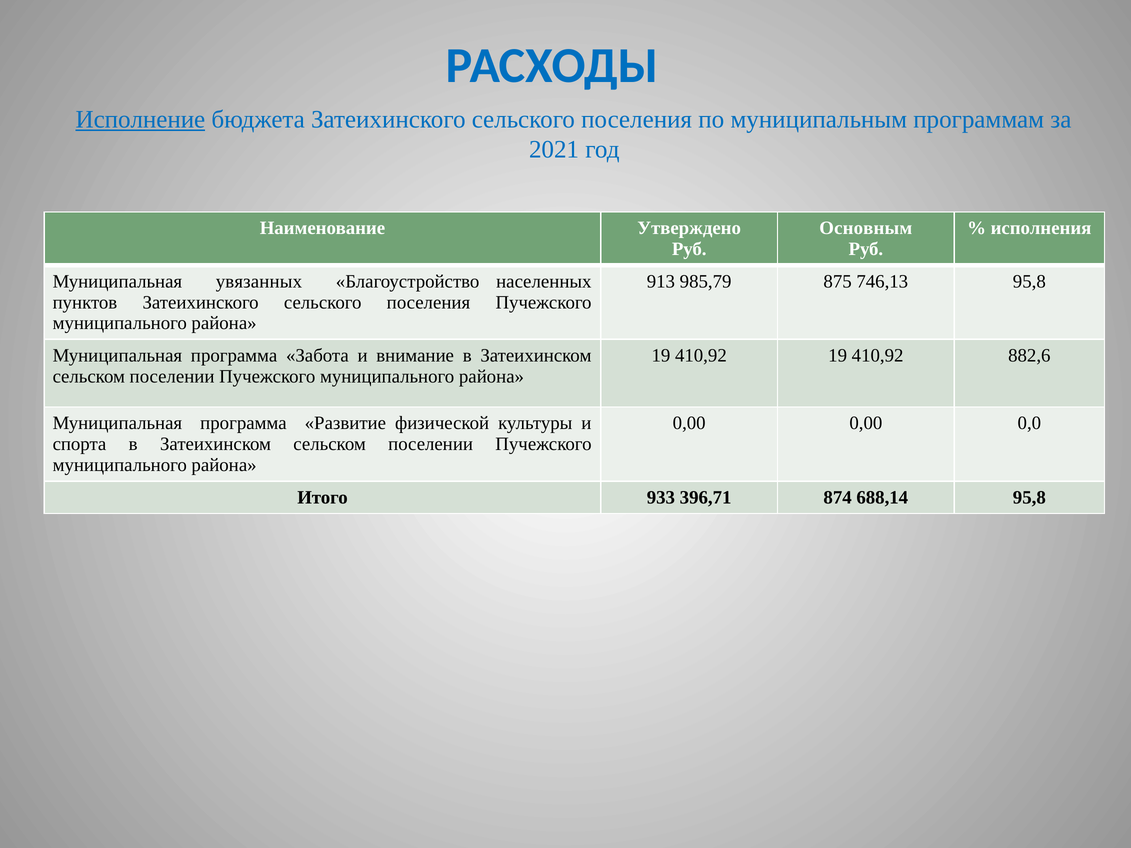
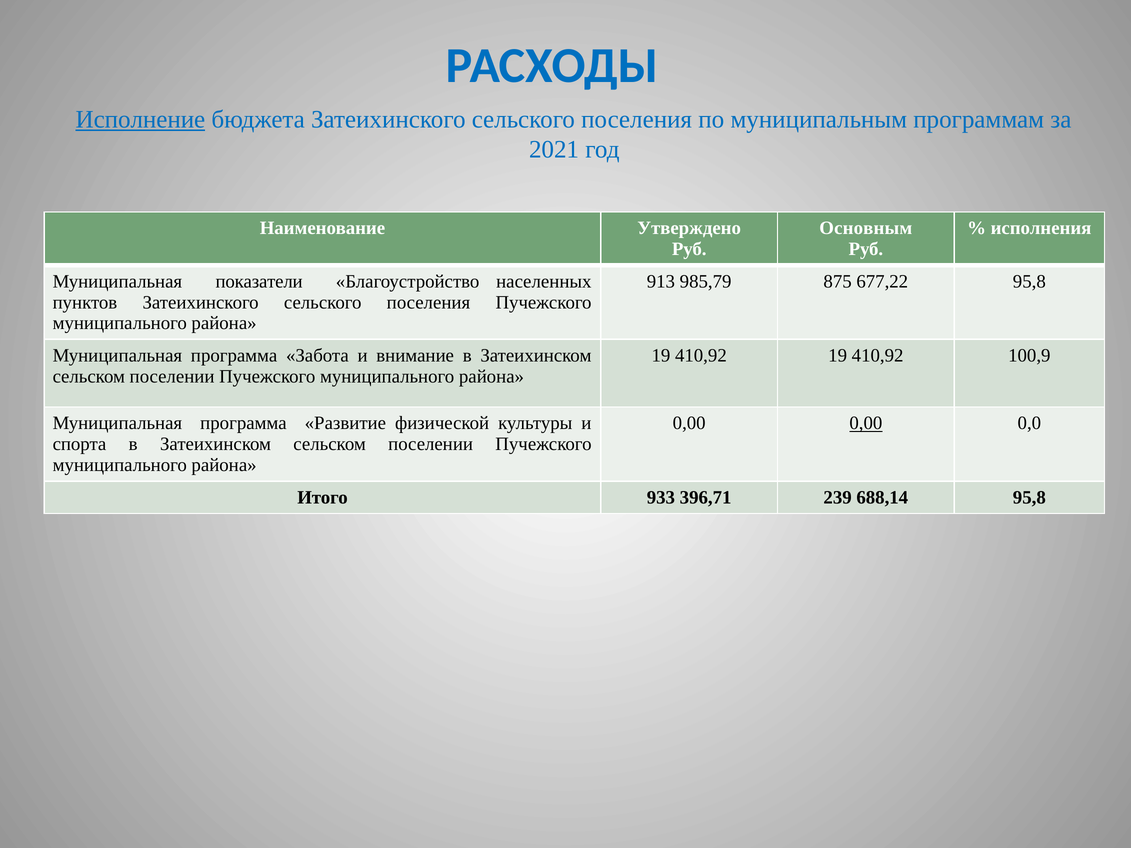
увязанных: увязанных -> показатели (259, 281)
746,13: 746,13 -> 677,22 (882, 281)
882,6: 882,6 -> 100,9 (1029, 356)
0,00 underline: none -> present (866, 423)
874: 874 -> 239 (838, 498)
